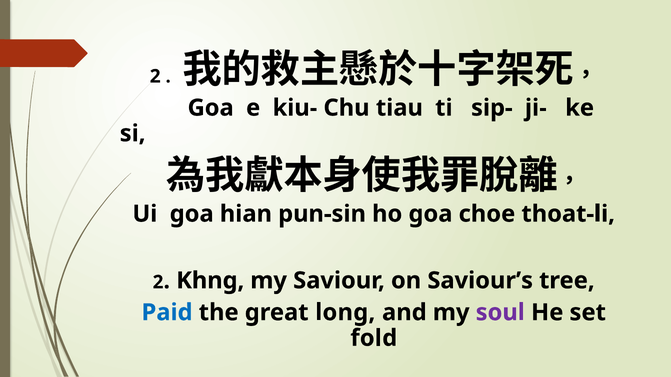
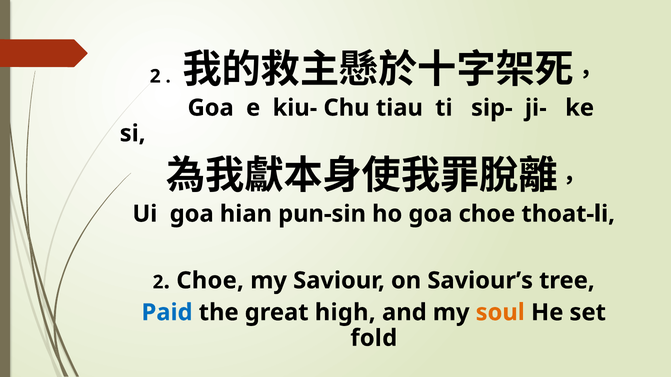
Khng: Khng -> Choe (210, 281)
long: long -> high (345, 313)
soul colour: purple -> orange (500, 313)
